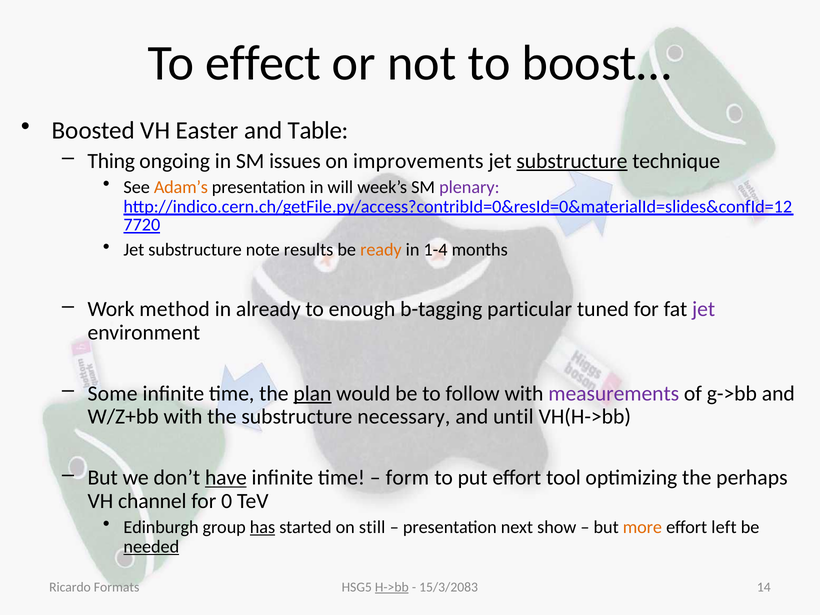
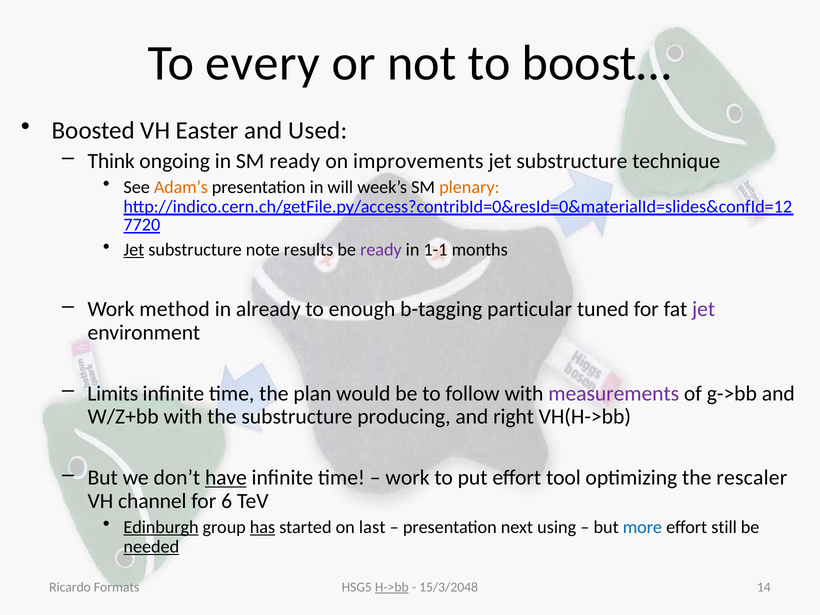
effect: effect -> every (263, 63)
Table: Table -> Used (318, 131)
Thing: Thing -> Think (111, 161)
SM issues: issues -> ready (295, 161)
substructure underline: present -> none (572, 161)
plenary colour: purple -> orange (469, 187)
Jet underline: none -> present (134, 250)
ready colour: orange -> purple (381, 250)
1-4: 1-4 -> 1-1 (436, 250)
Some: Some -> Limits (113, 393)
plan underline: present -> none (312, 393)
necessary: necessary -> producing (404, 417)
until: until -> right (514, 417)
form: form -> work (408, 478)
perhaps: perhaps -> rescaler (752, 478)
0: 0 -> 6 (227, 501)
Edinburgh underline: none -> present (161, 527)
still: still -> last (372, 527)
show: show -> using (557, 527)
more colour: orange -> blue (642, 527)
left: left -> still (724, 527)
15/3/2083: 15/3/2083 -> 15/3/2048 (449, 587)
